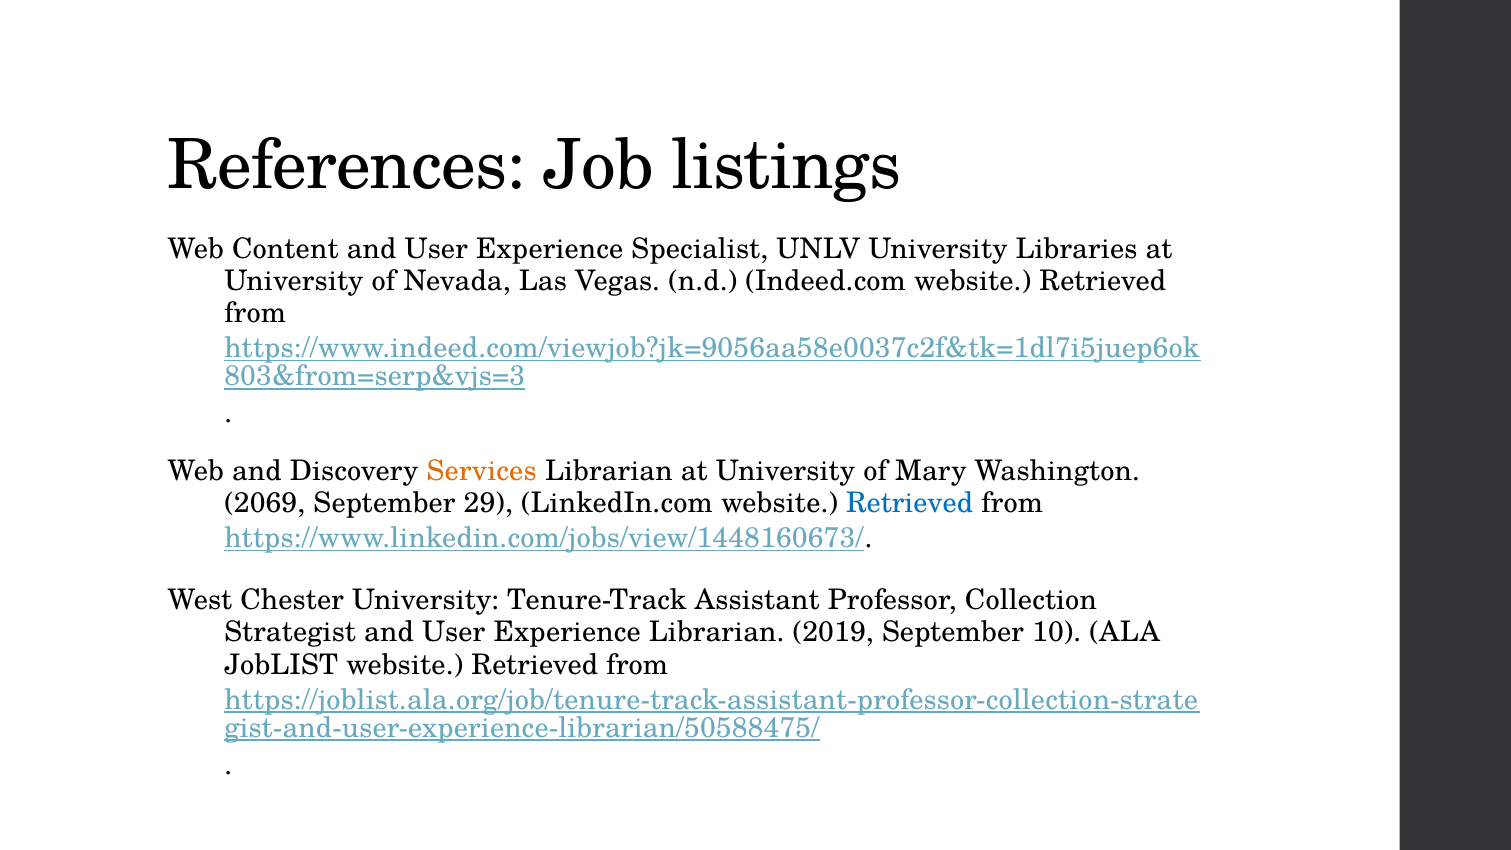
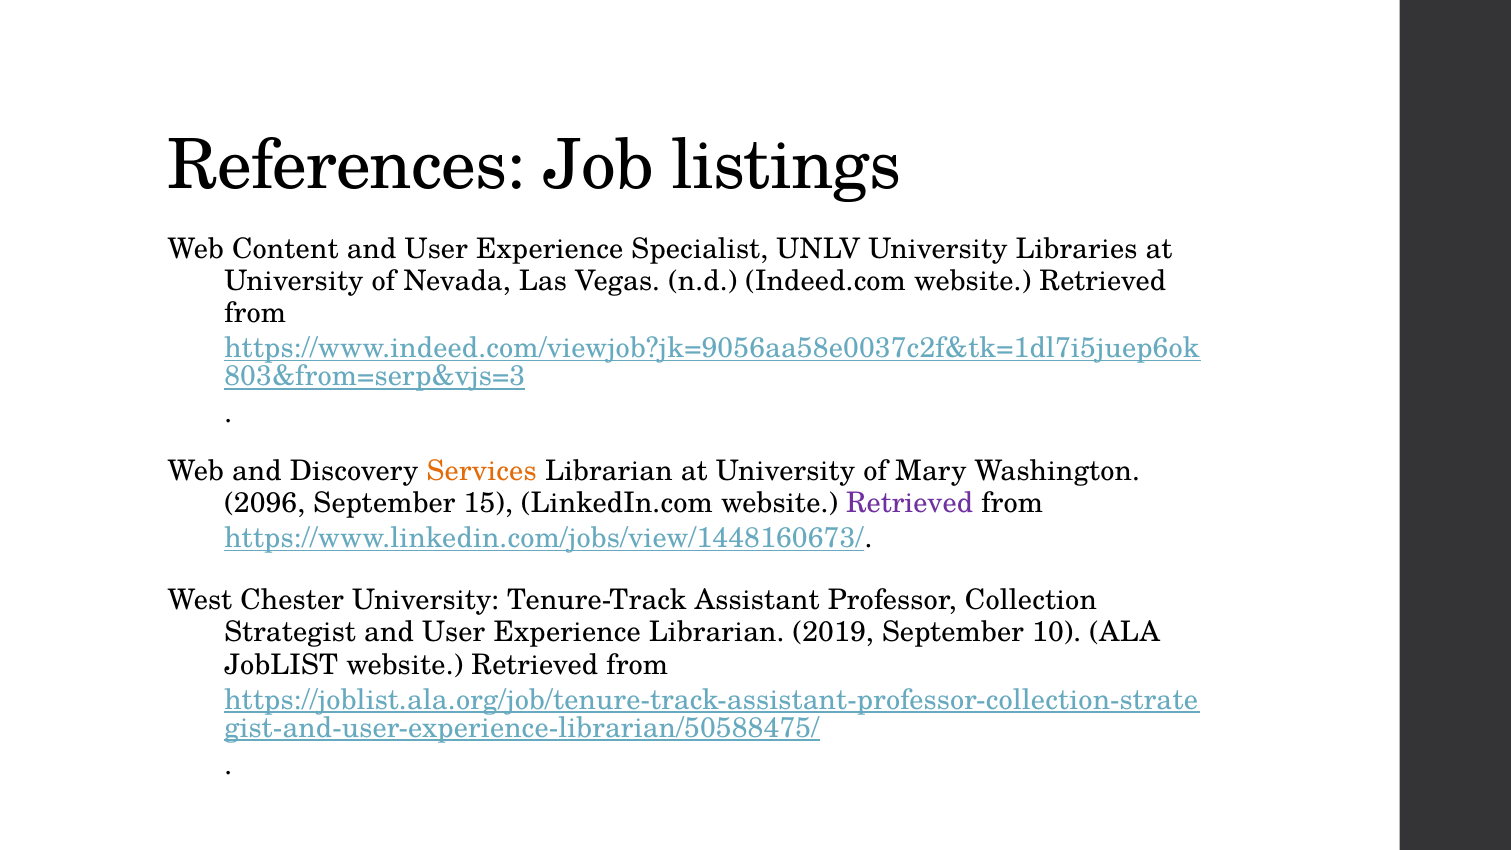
2069: 2069 -> 2096 (265, 503)
29: 29 -> 15 (488, 503)
Retrieved colour: blue -> purple (910, 503)
